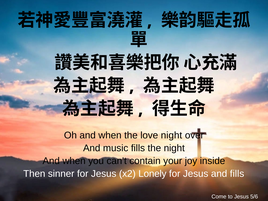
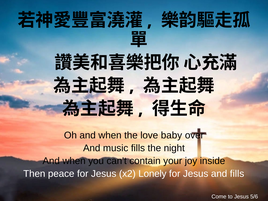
love night: night -> baby (171, 135)
sinner: sinner -> peace (61, 174)
